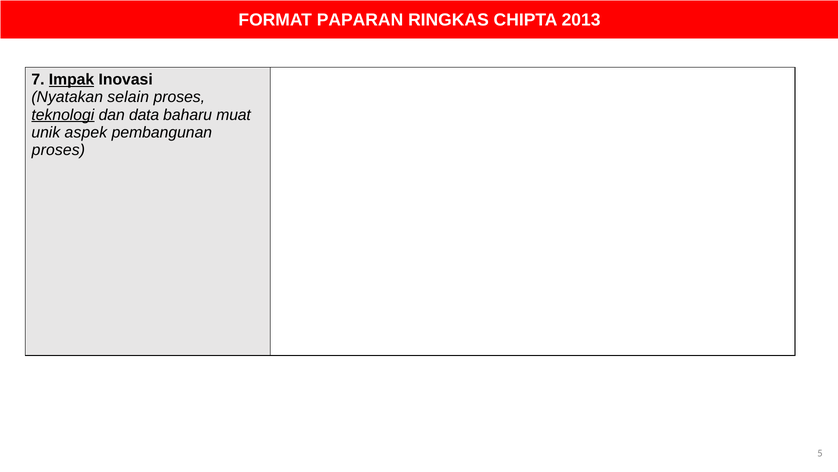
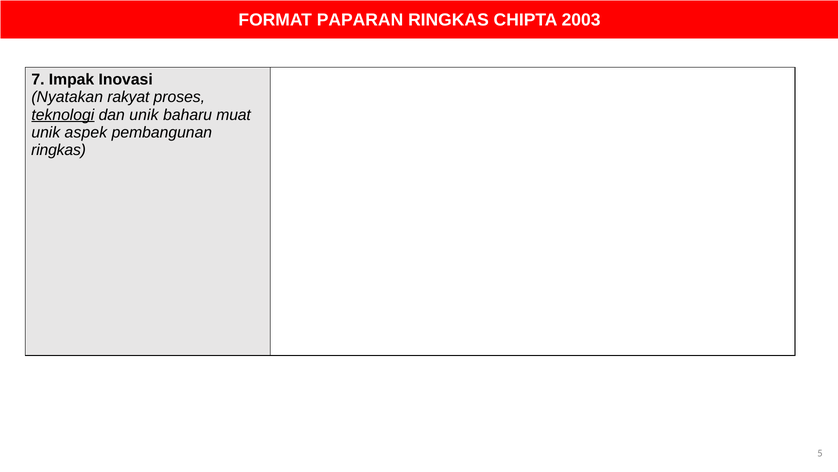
2013: 2013 -> 2003 (581, 20)
Impak underline: present -> none (72, 79)
selain: selain -> rakyat (128, 97)
dan data: data -> unik (144, 115)
proses: proses -> ringkas (59, 150)
